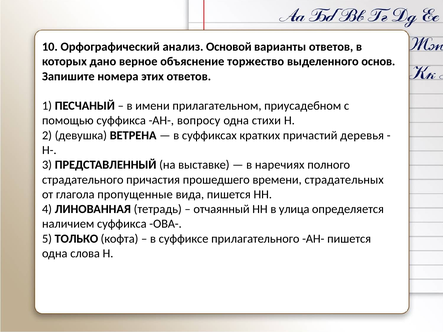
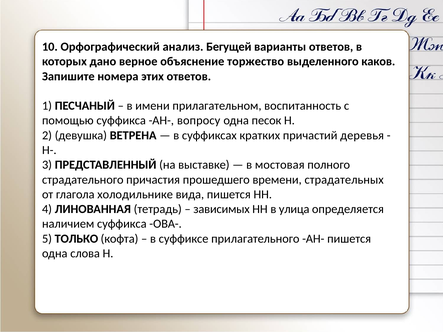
Основой: Основой -> Бегущей (229, 47)
основ: основ -> каков (378, 62)
приусадебном: приусадебном -> воспитанность (303, 106)
стихи: стихи -> песок (266, 121)
наречиях: наречиях -> мостовая (280, 165)
пропущенные: пропущенные -> холодильнике (135, 195)
отчаянный: отчаянный -> зависимых (222, 209)
